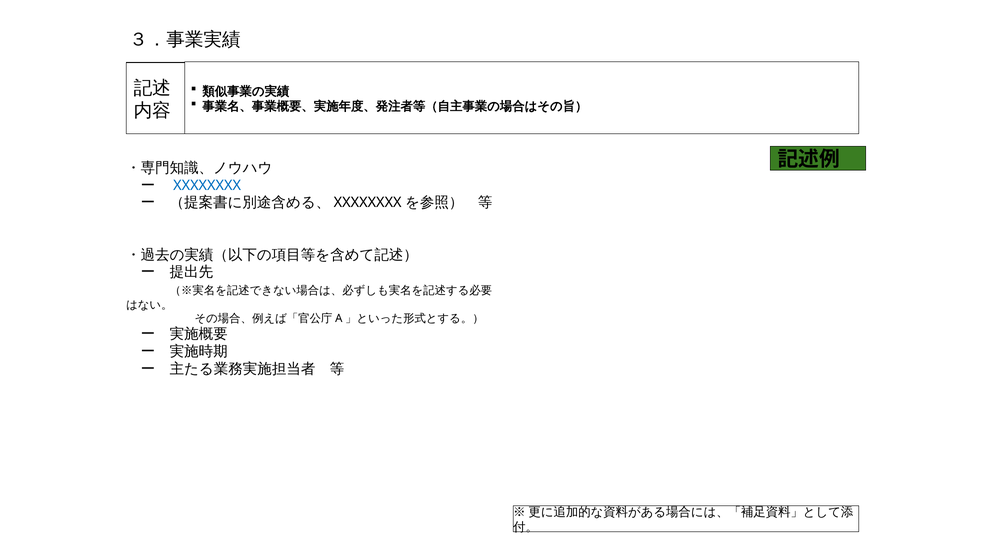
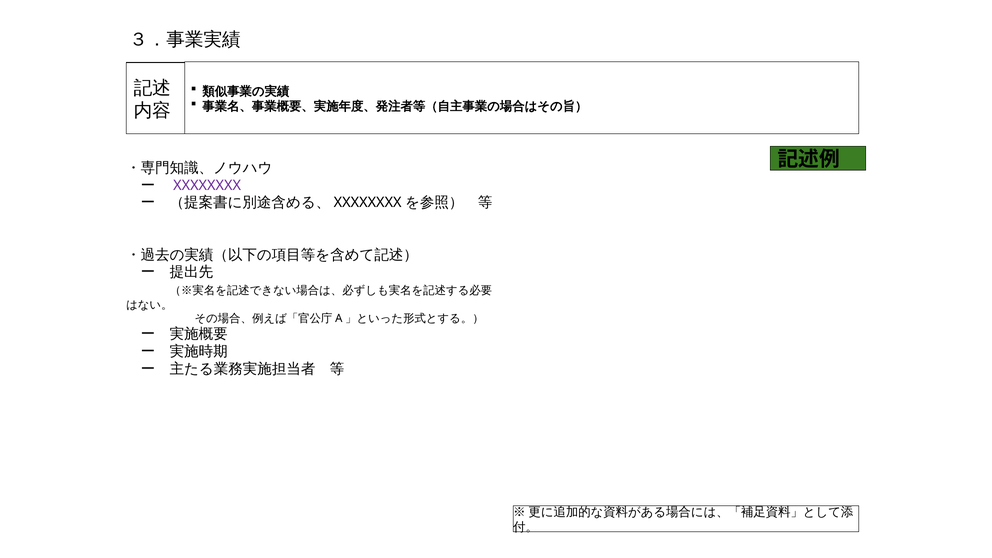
XXXXXXXX colour: blue -> purple (207, 185)
